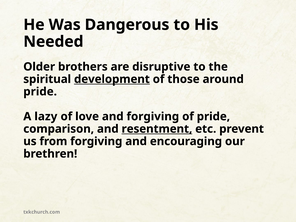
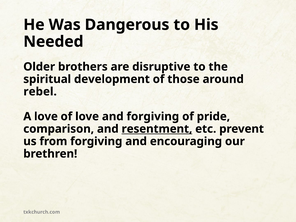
development underline: present -> none (112, 79)
pride: pride -> rebel (40, 92)
A lazy: lazy -> love (46, 116)
